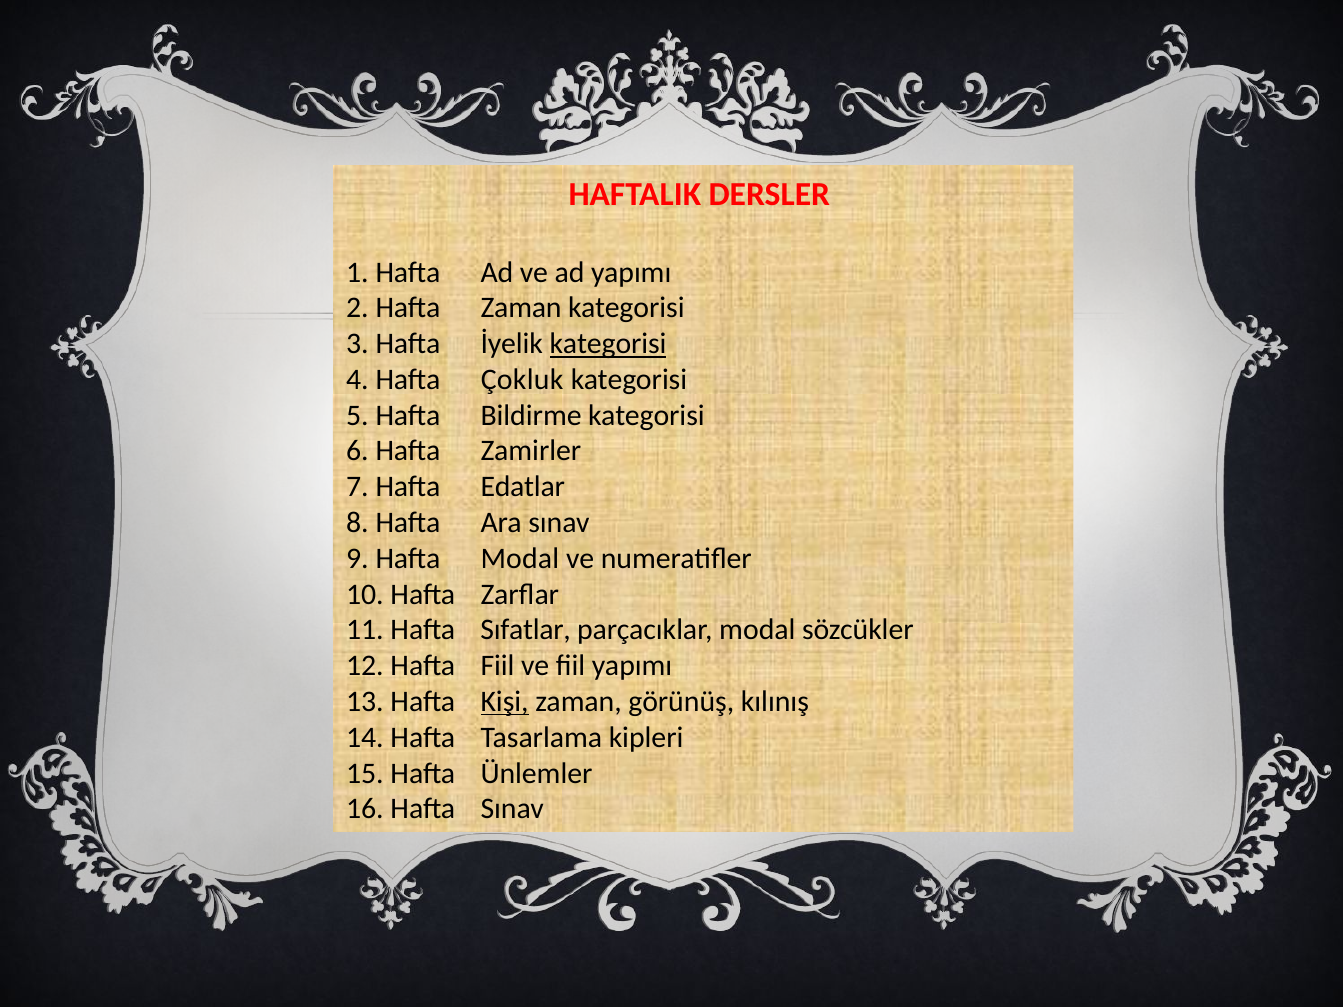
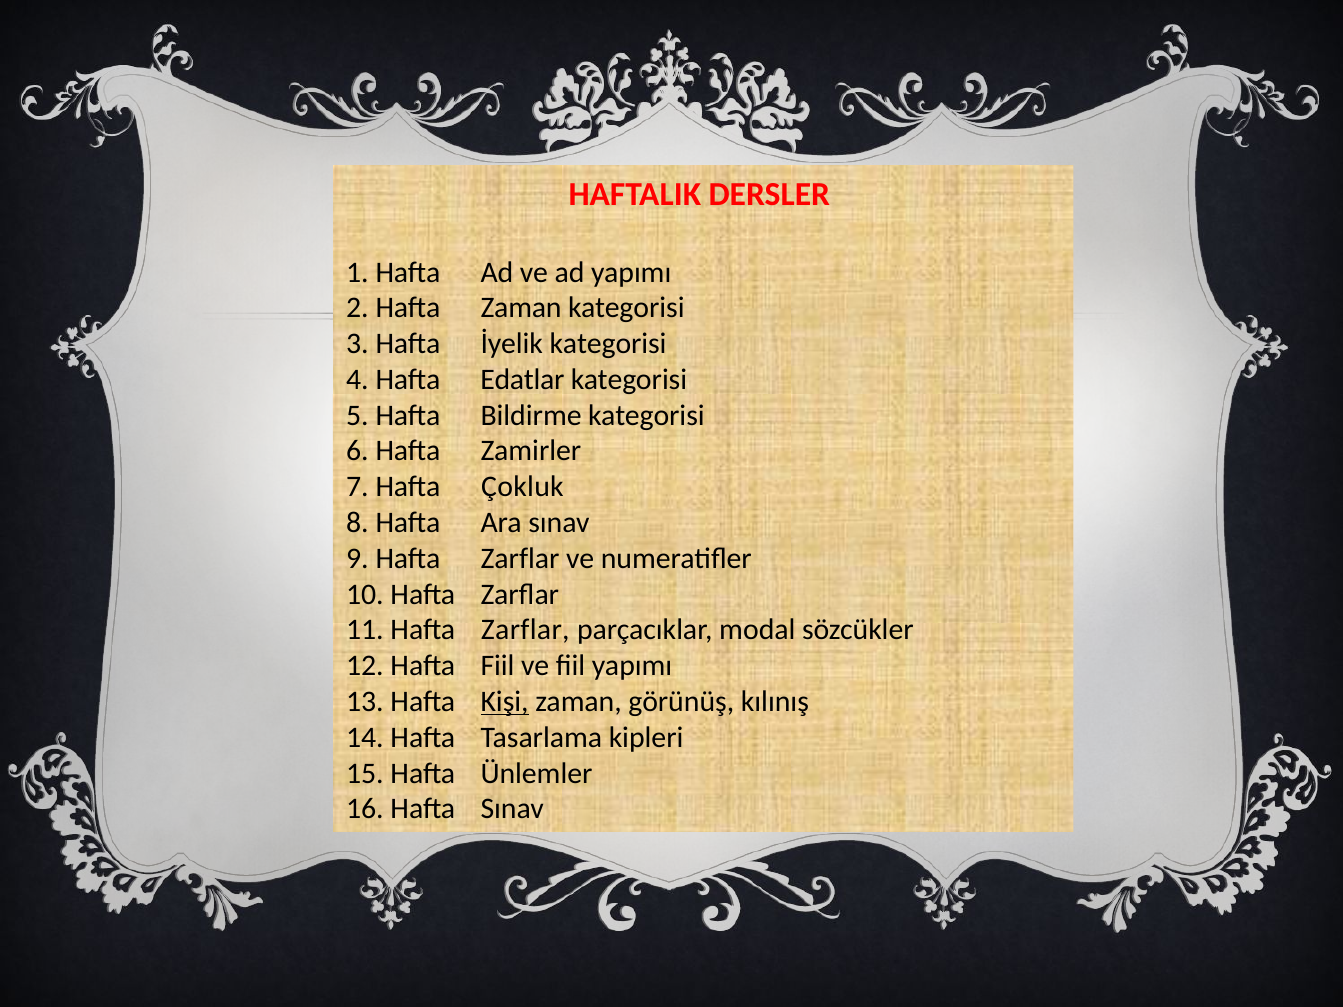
kategorisi underline: present -> none (608, 344)
Çokluk: Çokluk -> Edatlar (522, 380)
Edatlar: Edatlar -> Çokluk (522, 487)
9 Hafta Modal: Modal -> Zarflar (520, 559)
11 Hafta Sıfatlar: Sıfatlar -> Zarflar (525, 630)
